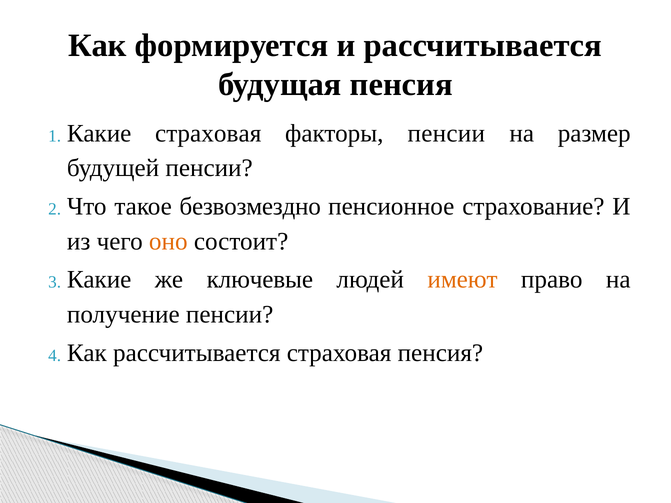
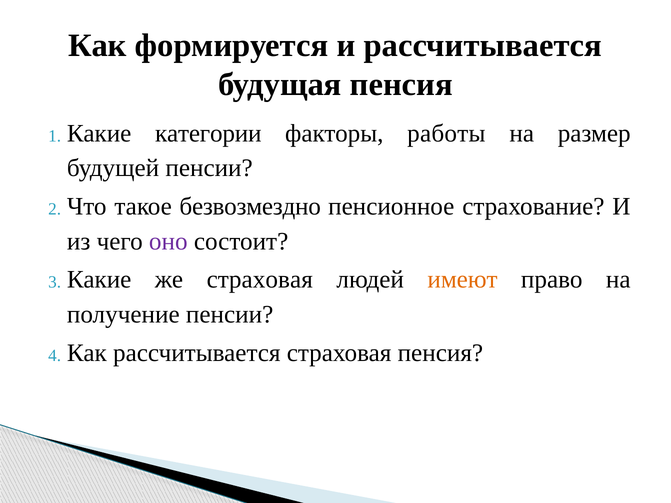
Какие страховая: страховая -> категории (208, 133)
факторы пенсии: пенсии -> работы (446, 133)
оно colour: orange -> purple (168, 241)
же ключевые: ключевые -> страховая (260, 280)
